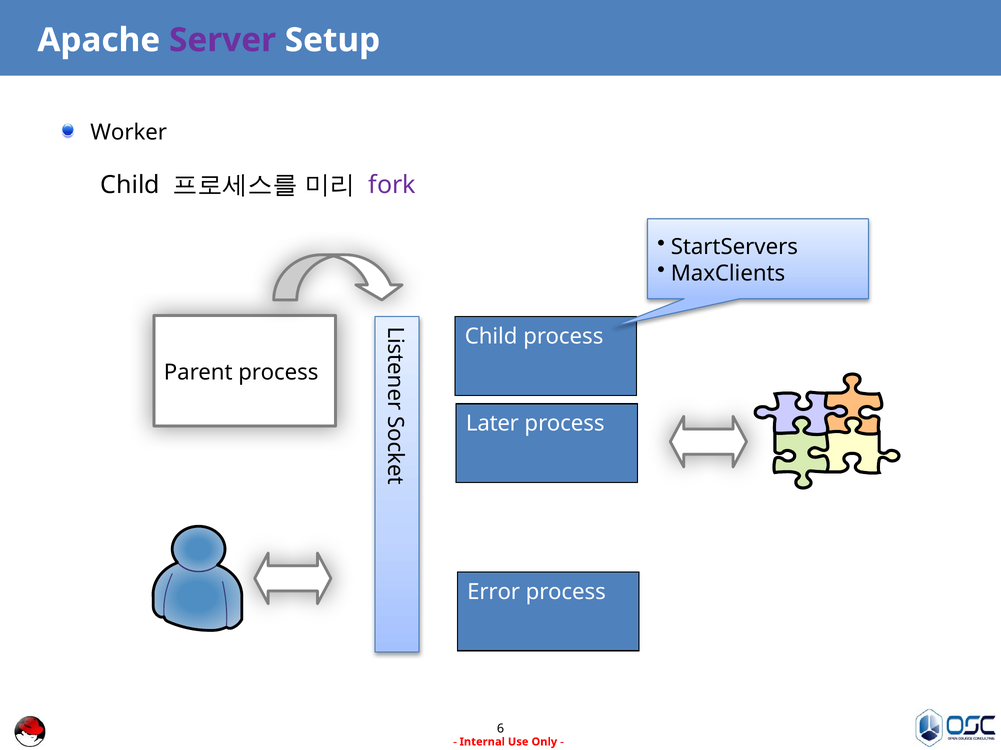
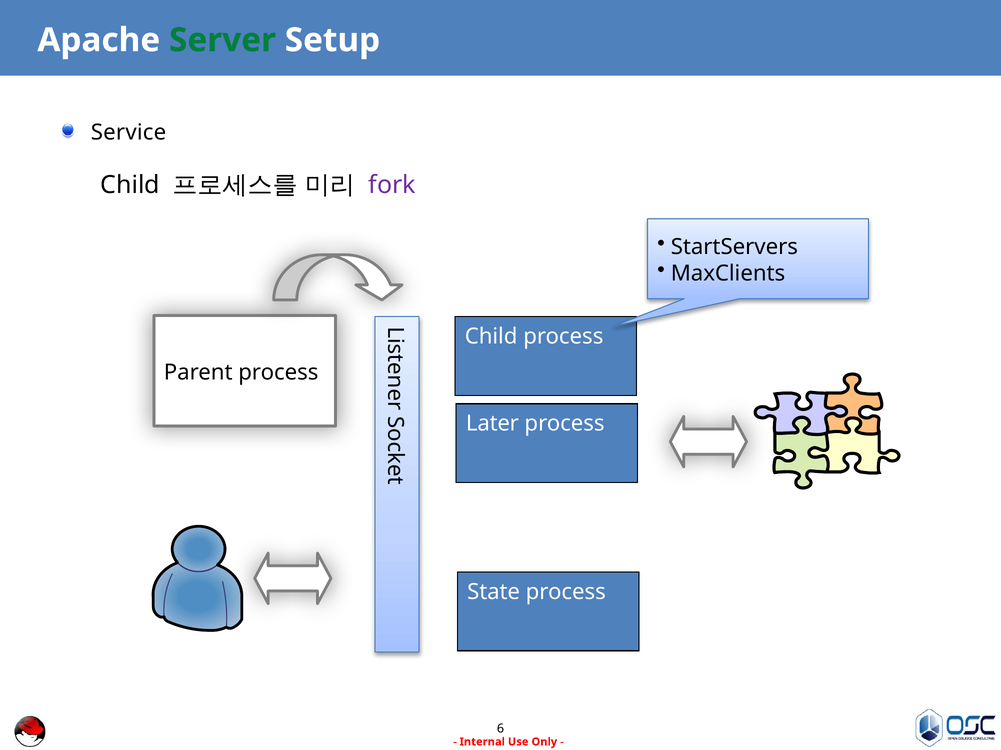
Server colour: purple -> green (223, 40)
Worker: Worker -> Service (129, 132)
Error: Error -> State (494, 592)
